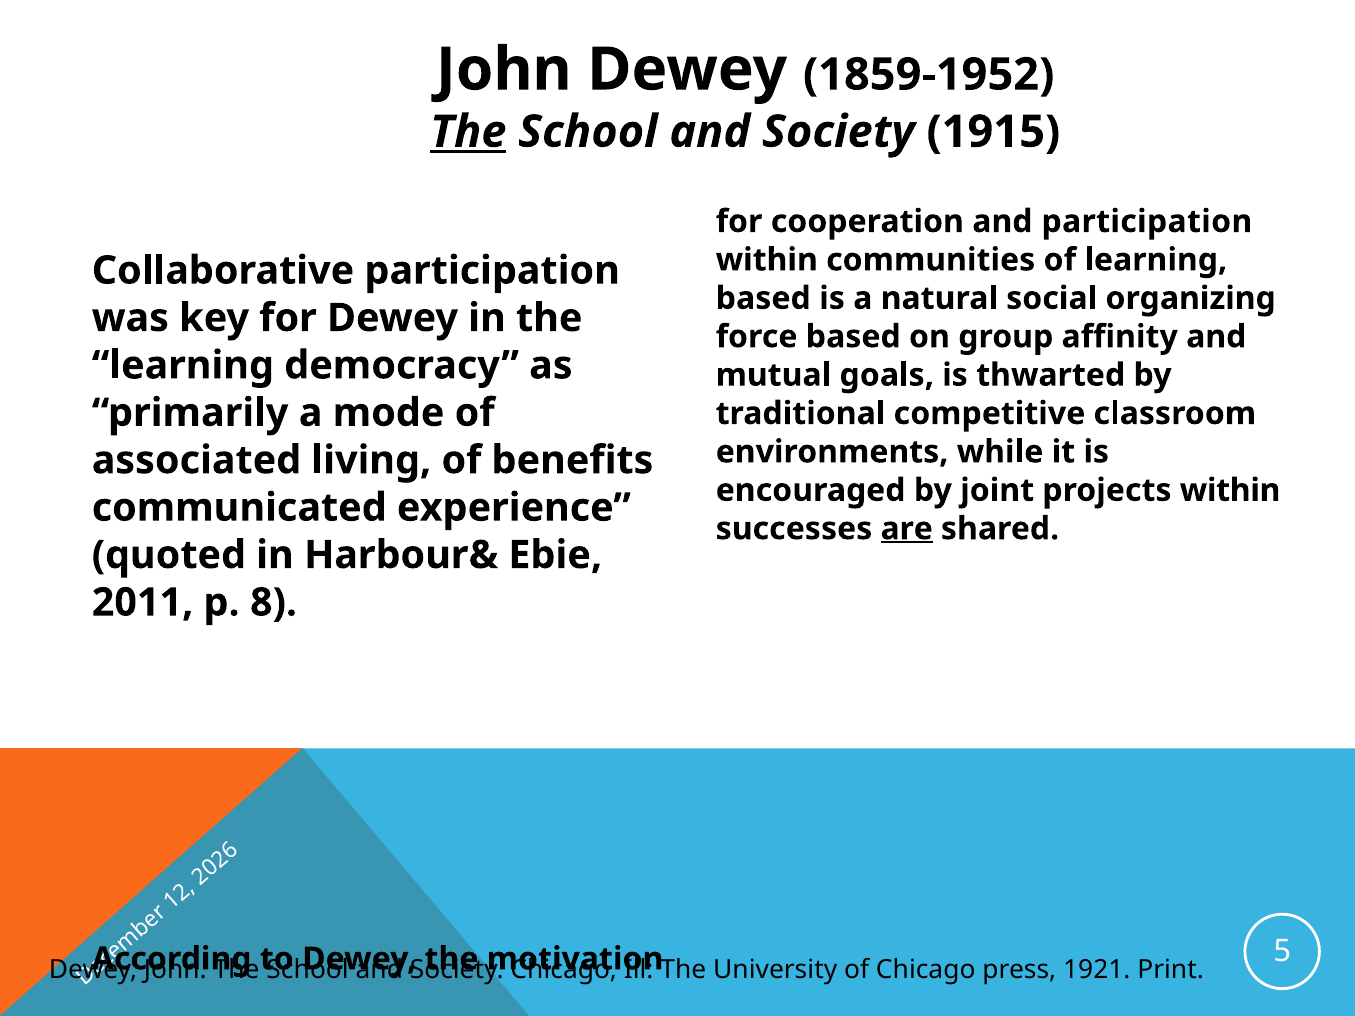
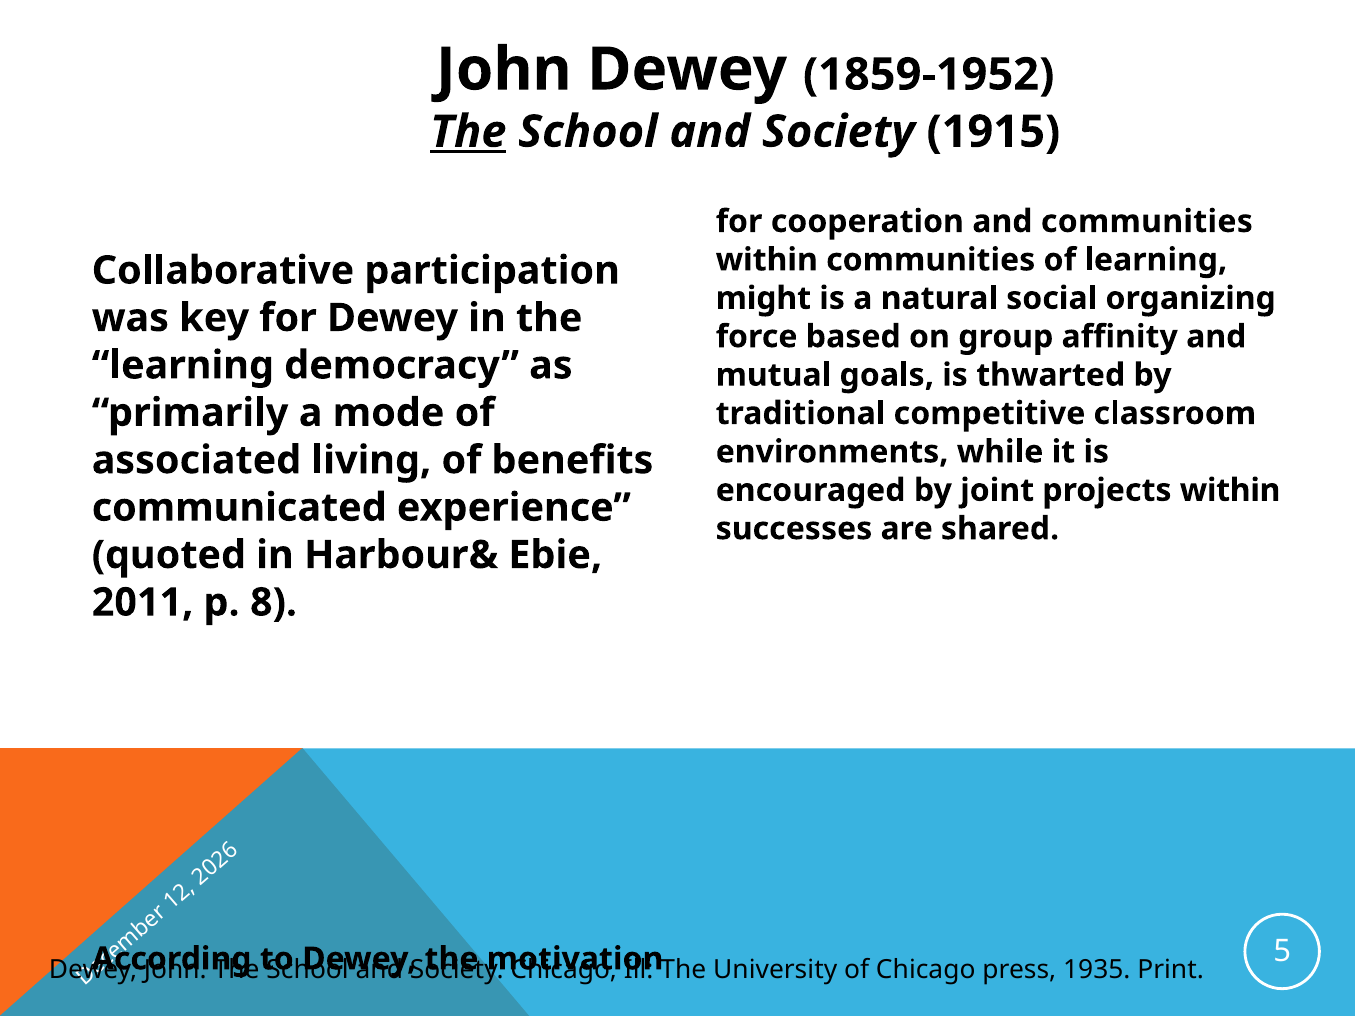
and participation: participation -> communities (1147, 222)
based: based -> might (763, 298)
are underline: present -> none (907, 529)
1921: 1921 -> 1935 (1097, 970)
